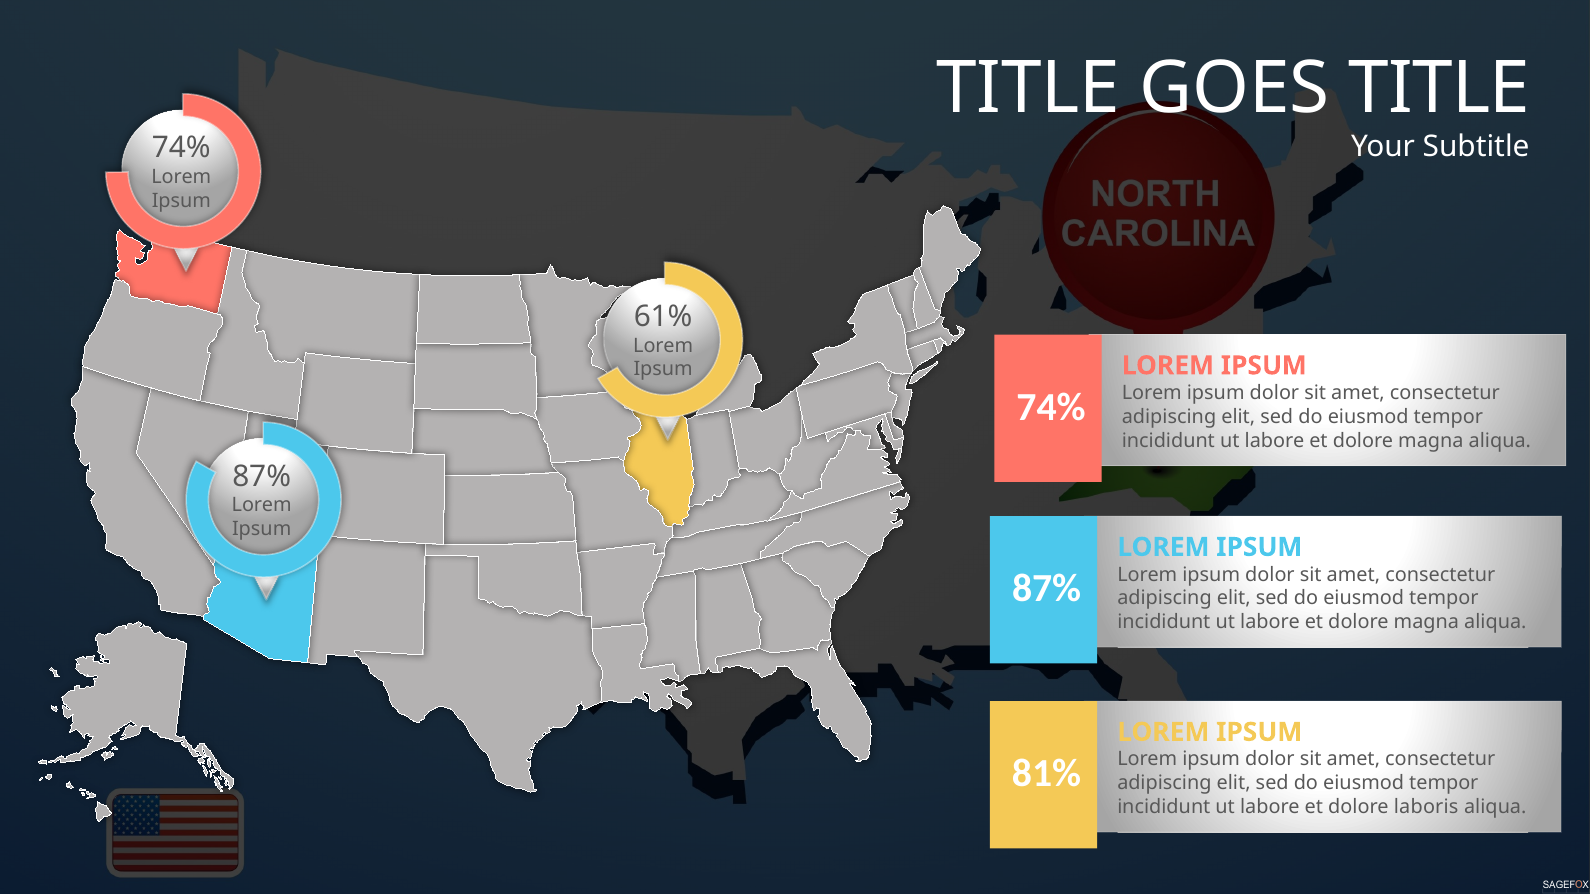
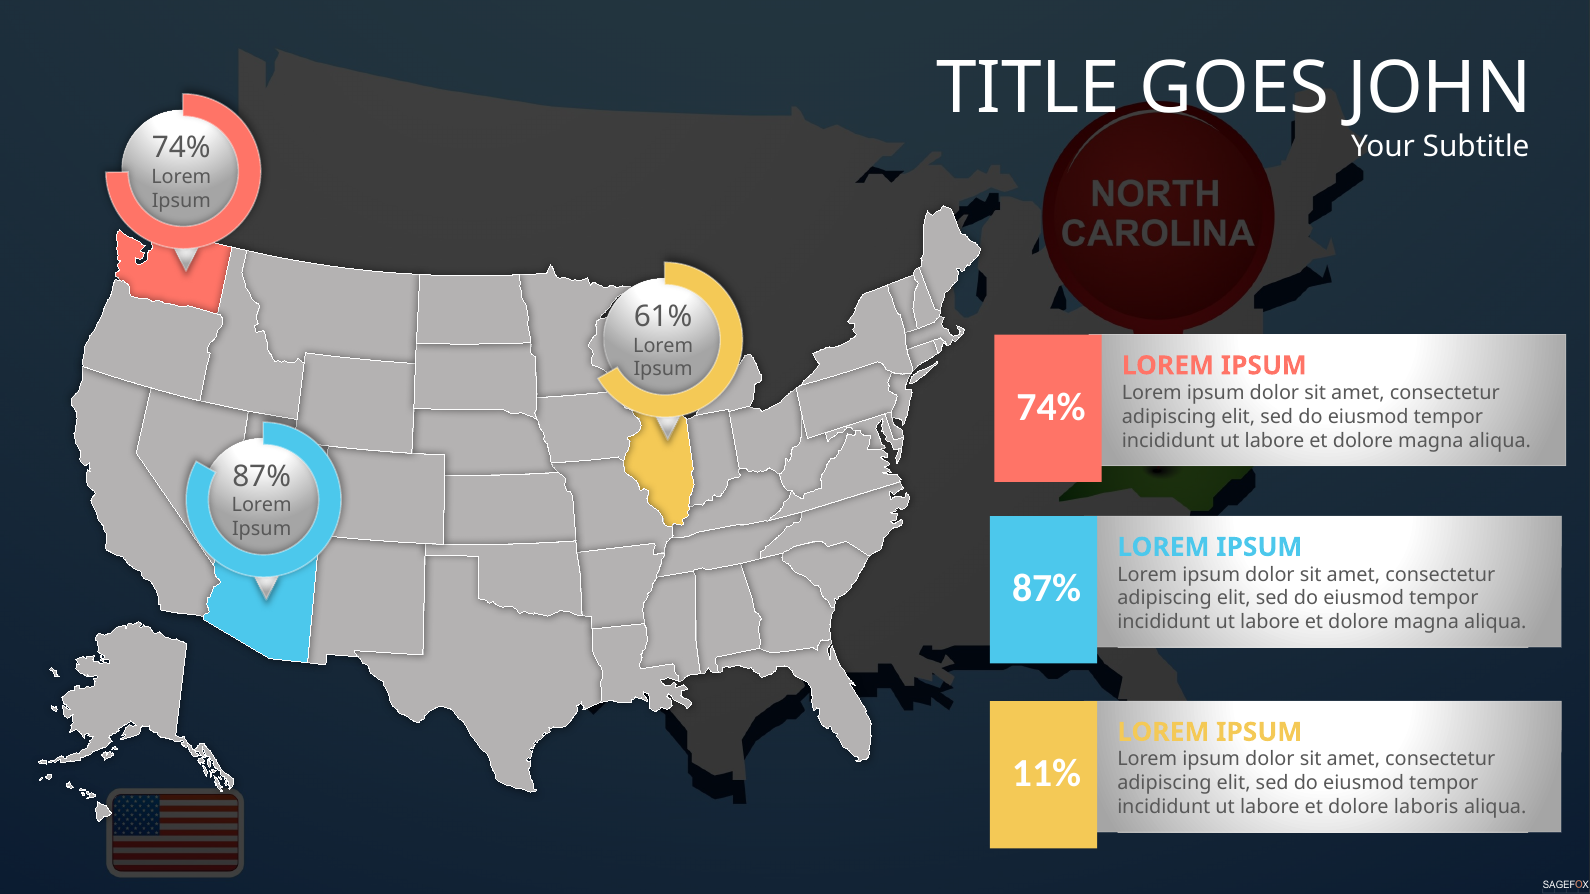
GOES TITLE: TITLE -> JOHN (1439, 88)
81%: 81% -> 11% (1047, 774)
